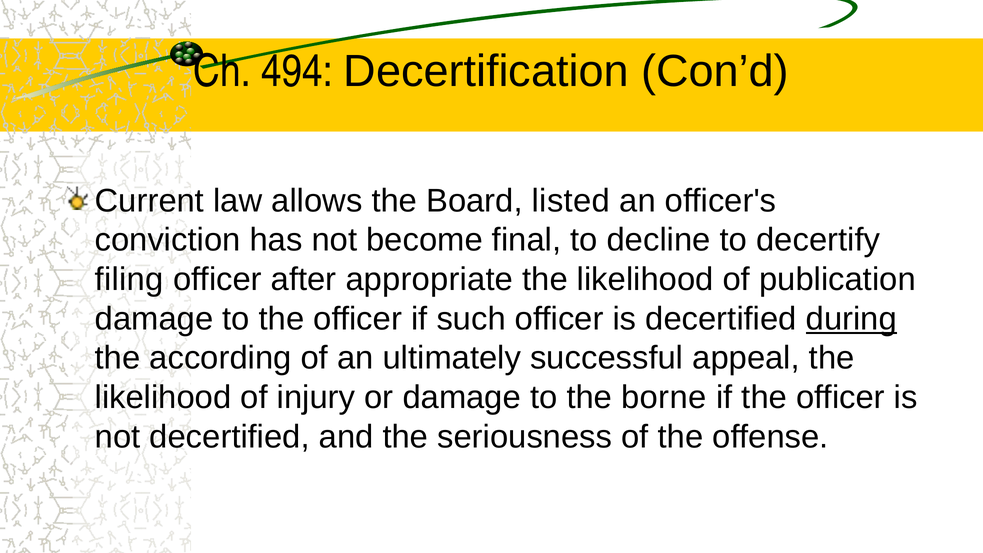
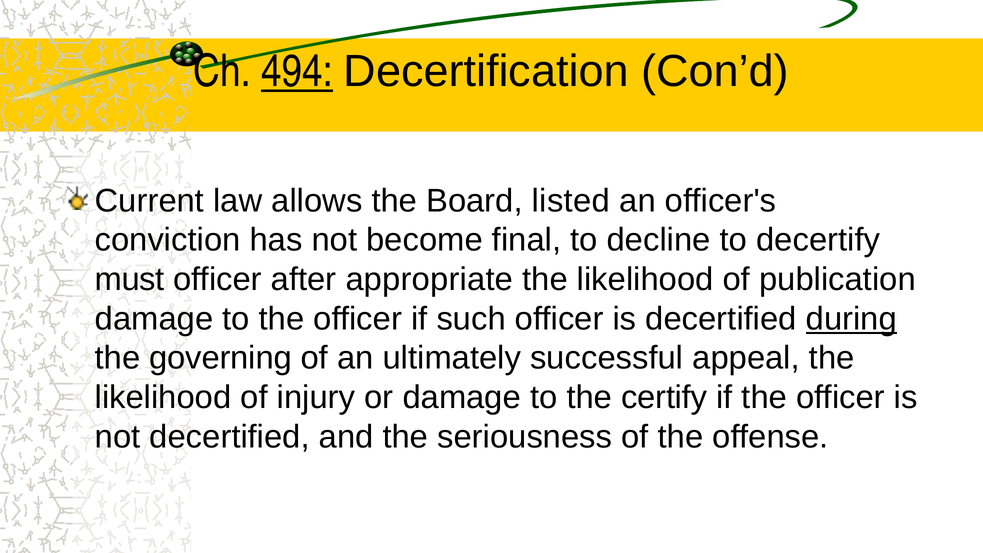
494 underline: none -> present (297, 71)
filing: filing -> must (130, 279)
according: according -> governing (221, 358)
borne: borne -> certify (664, 397)
